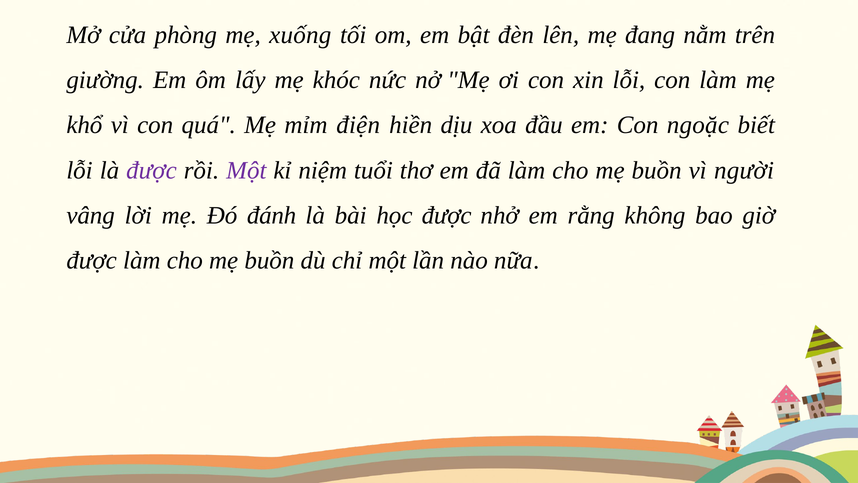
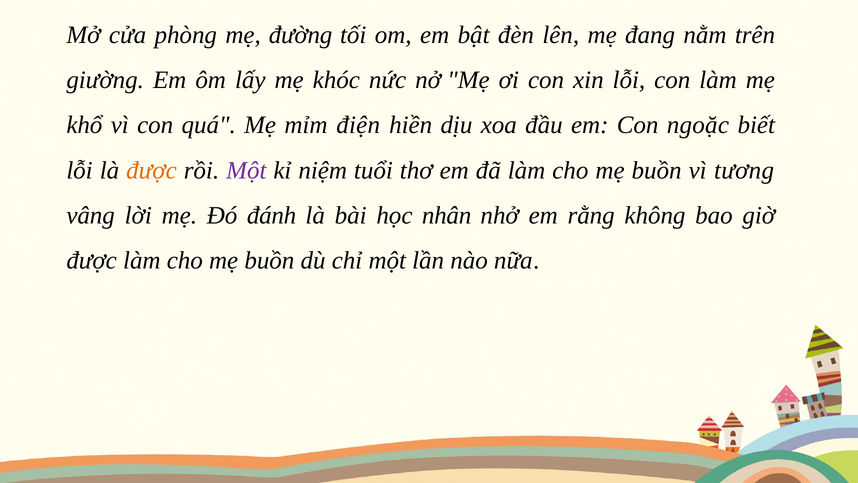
xuống: xuống -> đường (301, 35)
được colour: purple -> orange (151, 170)
người: người -> tương (744, 170)
học được: được -> nhân (447, 215)
